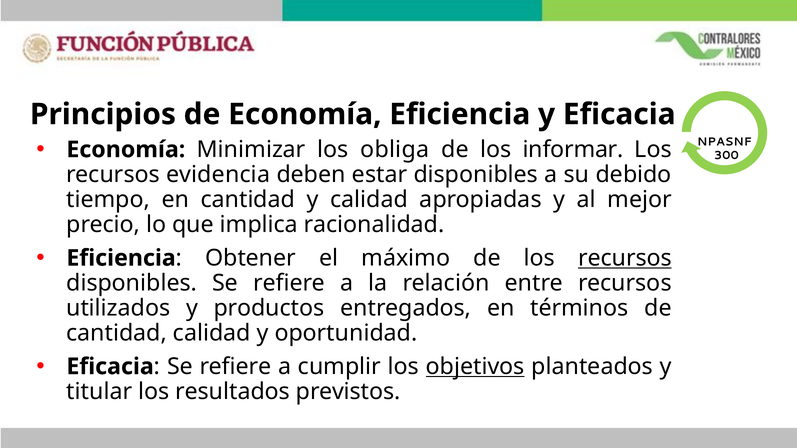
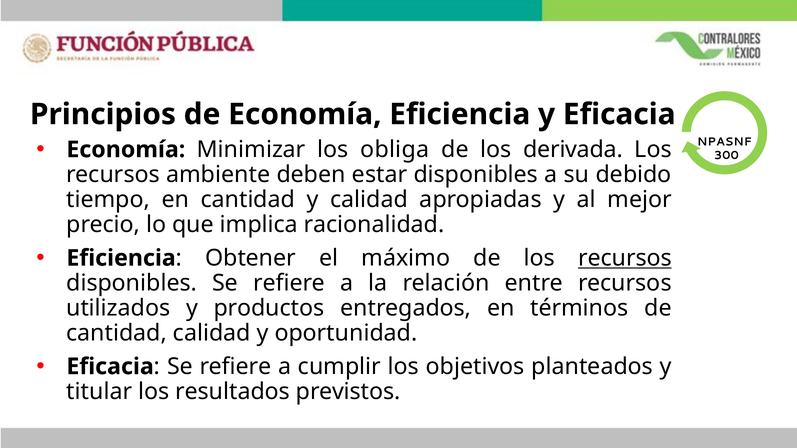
informar: informar -> derivada (573, 150)
evidencia: evidencia -> ambiente (218, 175)
objetivos underline: present -> none (475, 367)
